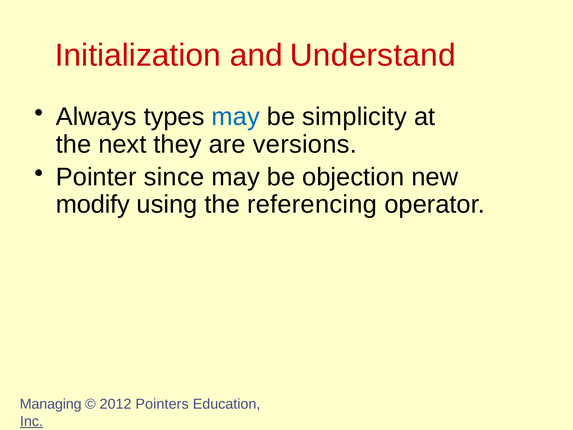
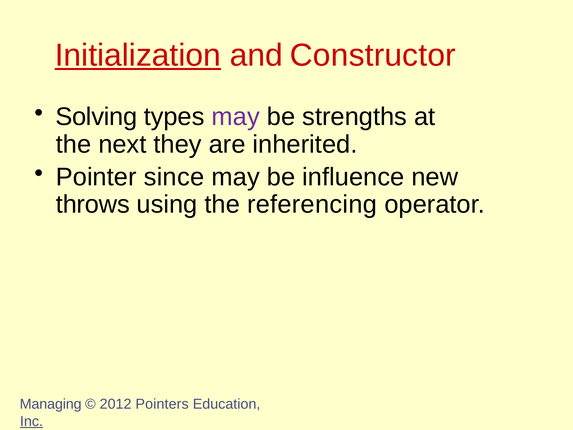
Initialization underline: none -> present (138, 55)
Understand: Understand -> Constructor (373, 55)
Always: Always -> Solving (96, 117)
may colour: blue -> purple (236, 117)
simplicity: simplicity -> strengths (355, 117)
versions: versions -> inherited (305, 144)
objection: objection -> influence (353, 177)
modify: modify -> throws (93, 204)
